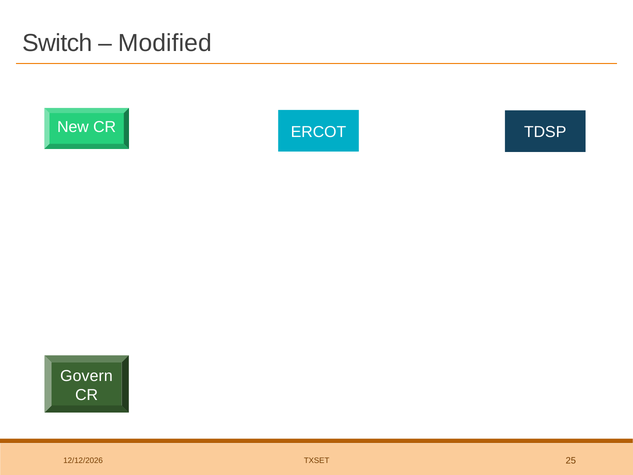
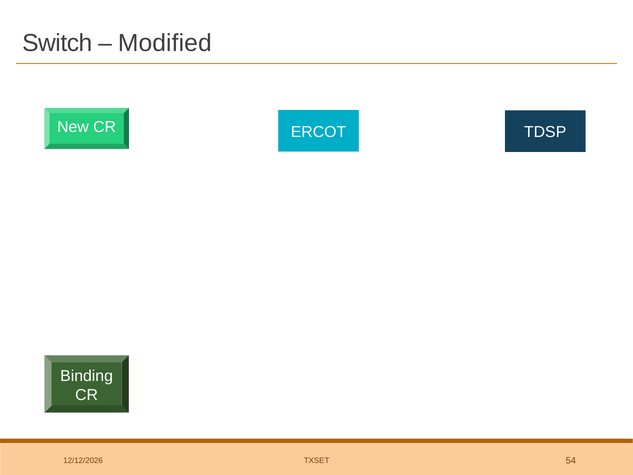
Govern: Govern -> Binding (87, 376)
25: 25 -> 54 (571, 460)
